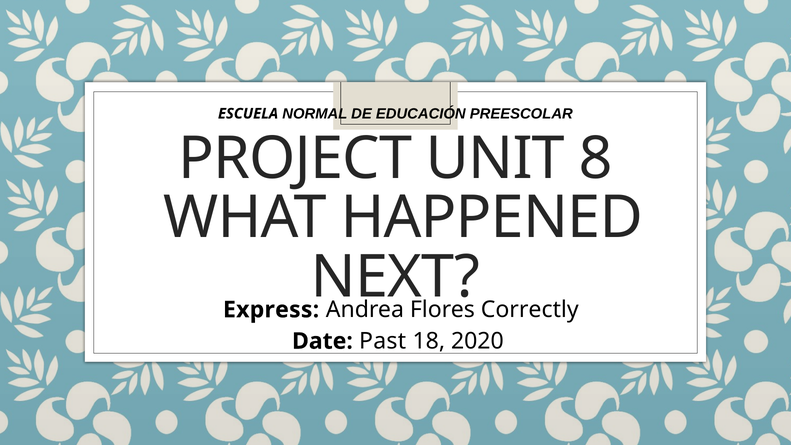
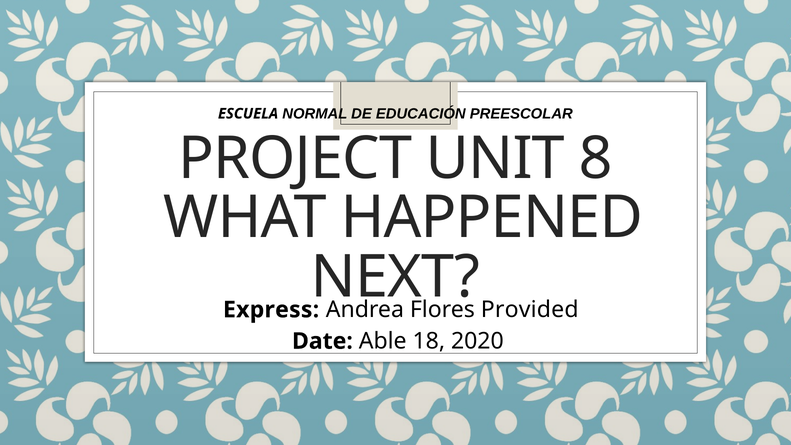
Correctly: Correctly -> Provided (530, 310)
Past: Past -> Able (383, 341)
